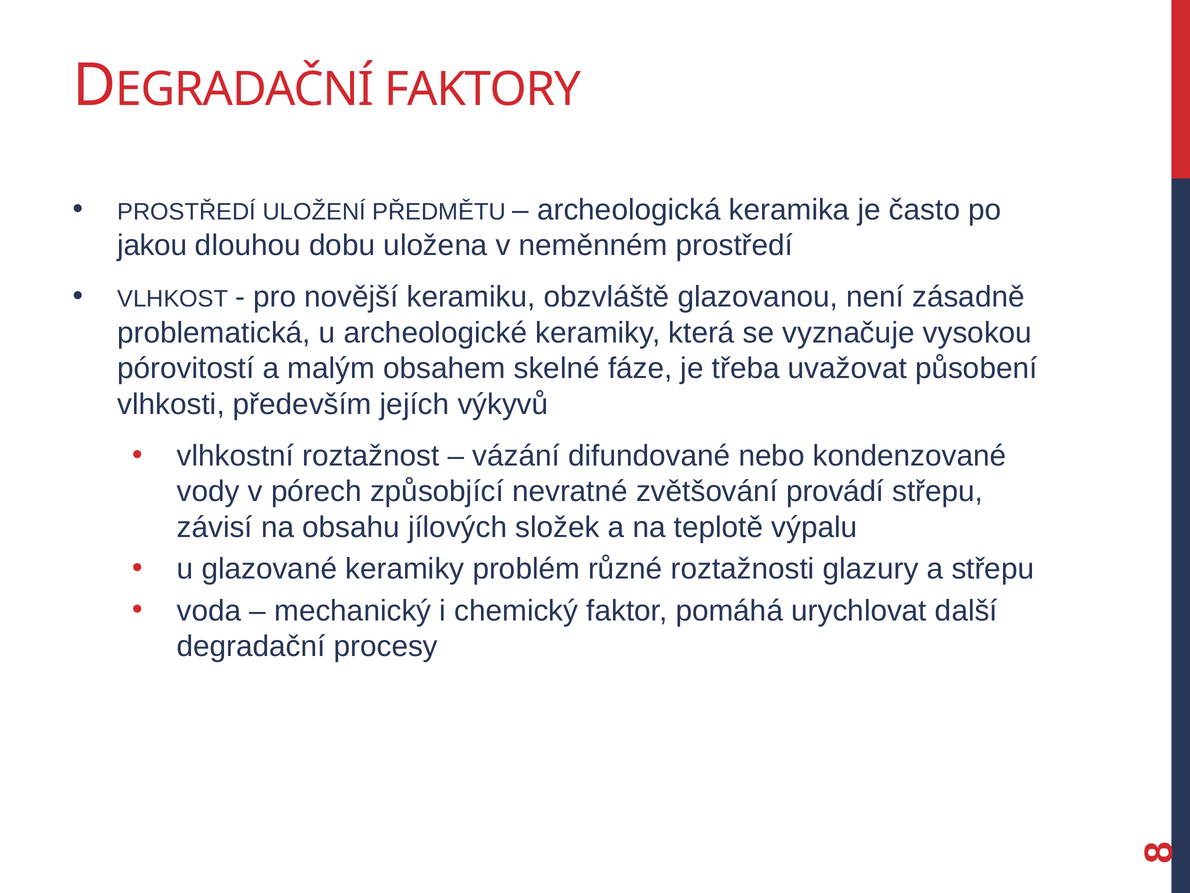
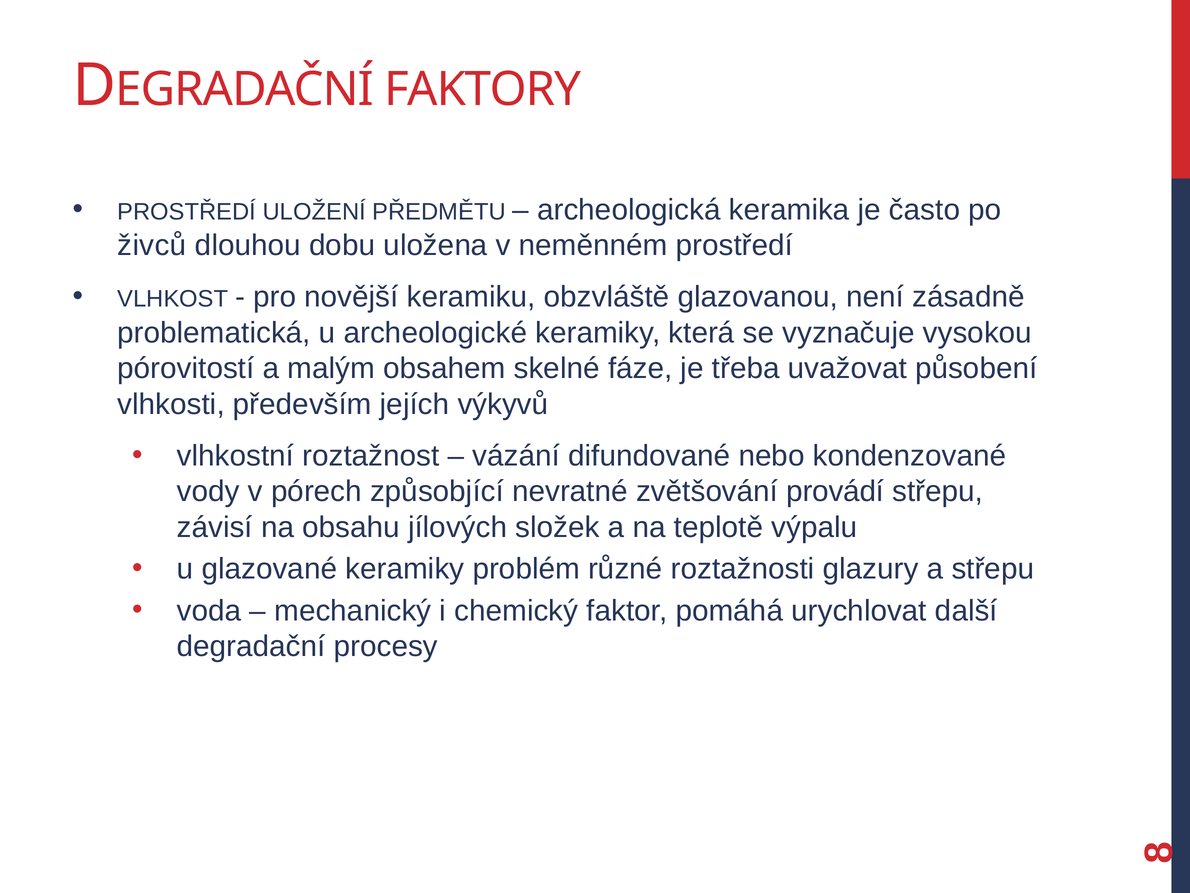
jakou: jakou -> živců (152, 245)
